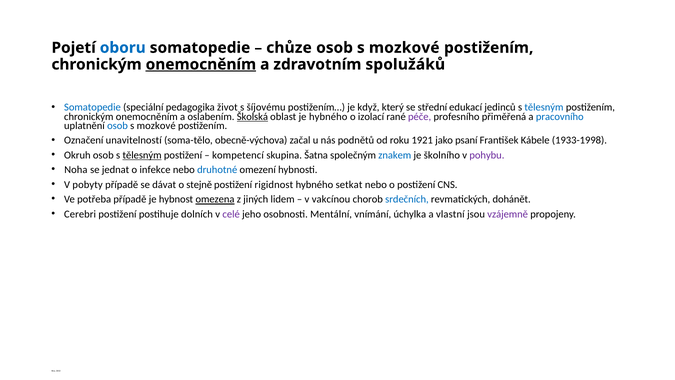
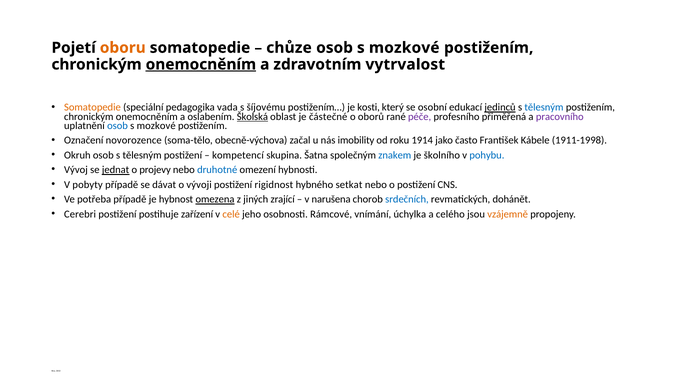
oboru colour: blue -> orange (123, 48)
spolužáků: spolužáků -> vytrvalost (405, 64)
Somatopedie colour: blue -> orange (92, 107)
život: život -> vada (227, 107)
když: když -> kosti (369, 107)
střední: střední -> osobní (432, 107)
jedinců underline: none -> present (500, 107)
je hybného: hybného -> částečné (328, 117)
izolací: izolací -> oborů (371, 117)
pracovního colour: blue -> purple (560, 117)
unavitelností: unavitelností -> novorozence (134, 140)
podnětů: podnětů -> imobility (356, 140)
1921: 1921 -> 1914 (422, 140)
psaní: psaní -> často (466, 140)
1933-1998: 1933-1998 -> 1911-1998 (579, 140)
tělesným underline: present -> none (142, 155)
pohybu colour: purple -> blue (487, 155)
Noha: Noha -> Vývoj (76, 170)
jednat underline: none -> present (116, 170)
infekce: infekce -> projevy (155, 170)
stejně: stejně -> vývoji (199, 185)
lidem: lidem -> zrající (283, 199)
vakcínou: vakcínou -> narušena (331, 199)
dolních: dolních -> zařízení (197, 214)
celé colour: purple -> orange (231, 214)
Mentální: Mentální -> Rámcové (331, 214)
vlastní: vlastní -> celého (450, 214)
vzájemně colour: purple -> orange (508, 214)
